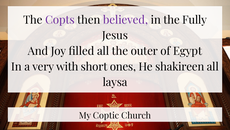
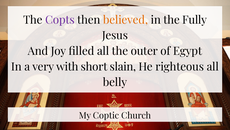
believed colour: purple -> orange (126, 20)
ones: ones -> slain (123, 66)
shakireen: shakireen -> righteous (180, 66)
laysa: laysa -> belly (115, 82)
